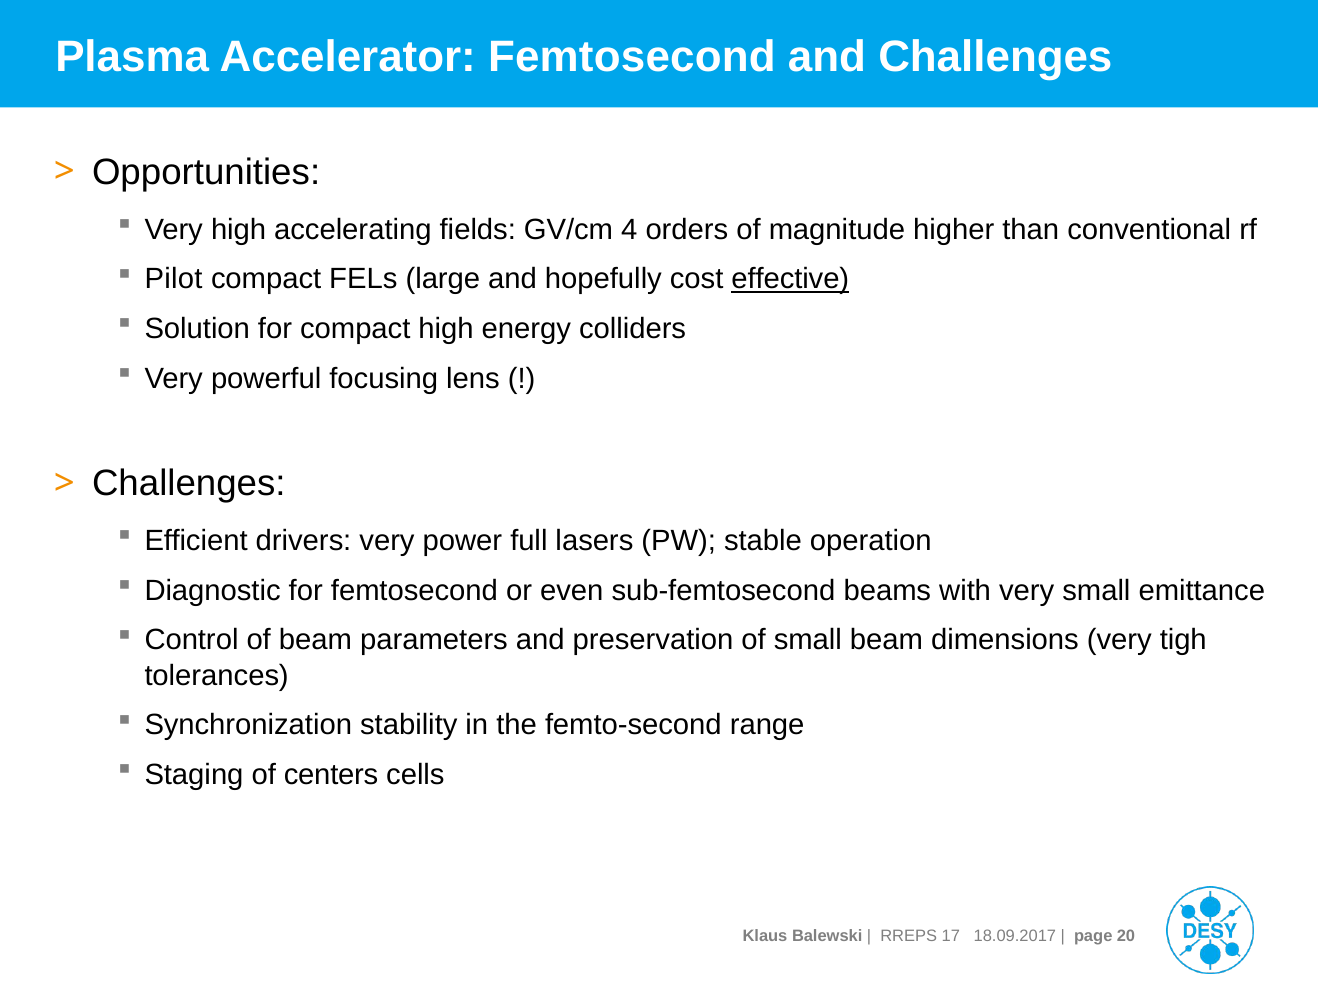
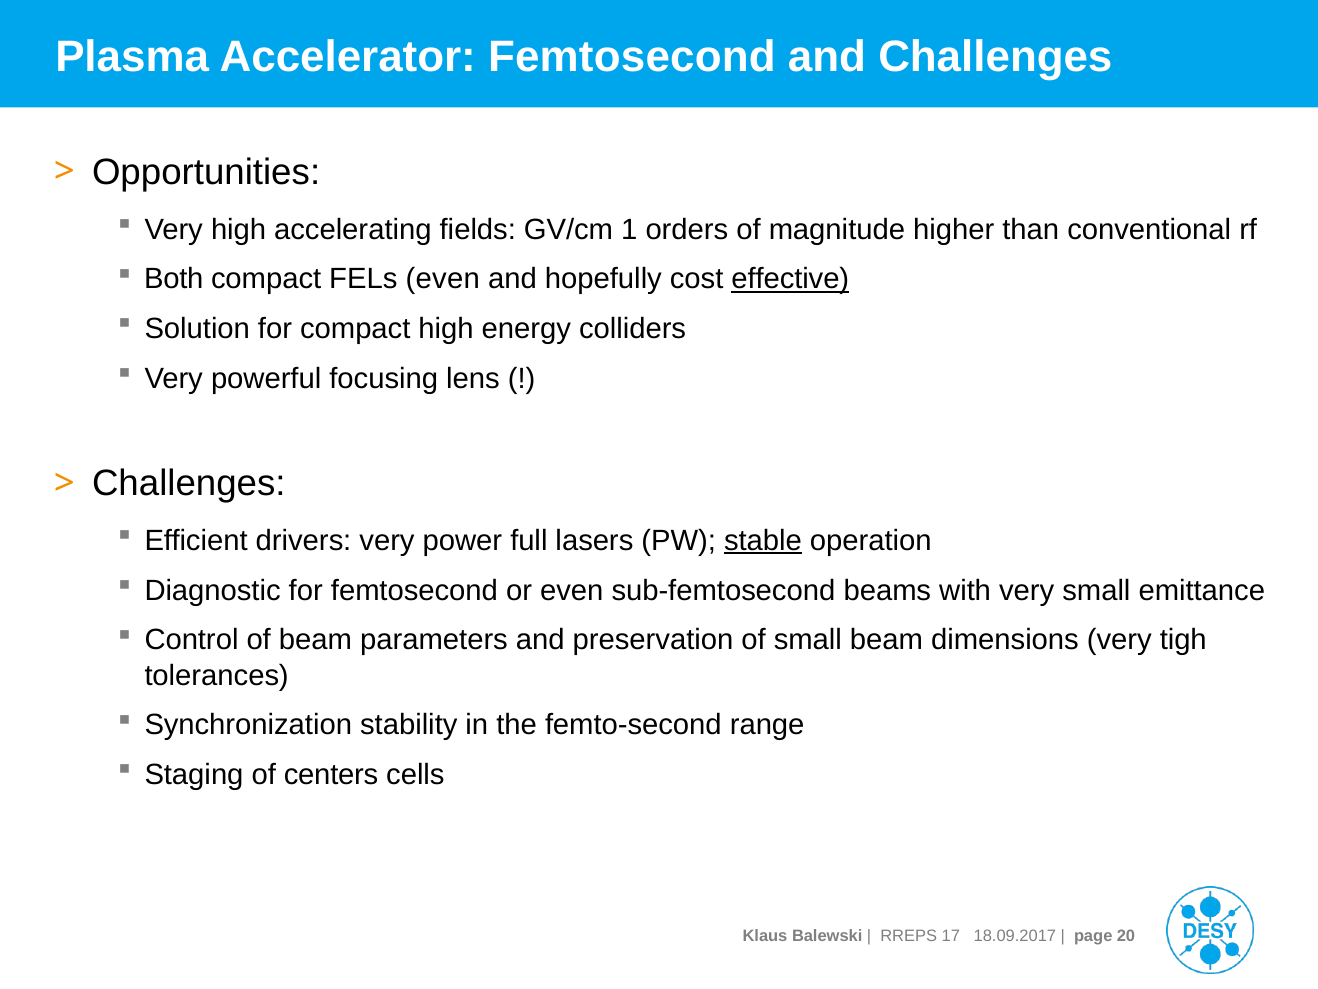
4: 4 -> 1 (629, 229)
Pilot: Pilot -> Both (174, 279)
FELs large: large -> even (443, 279)
stable underline: none -> present (763, 540)
